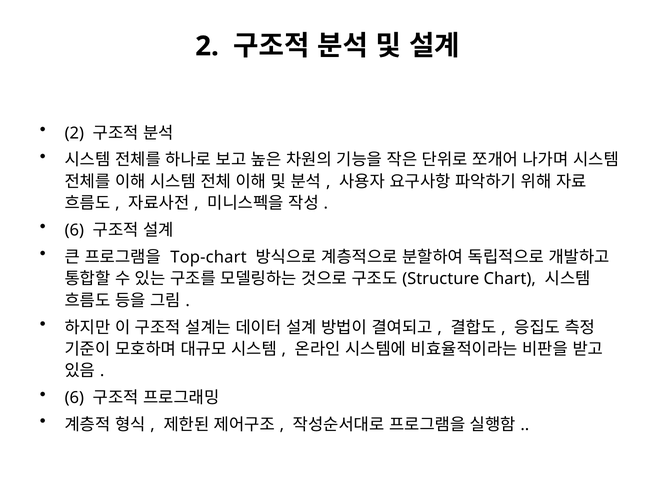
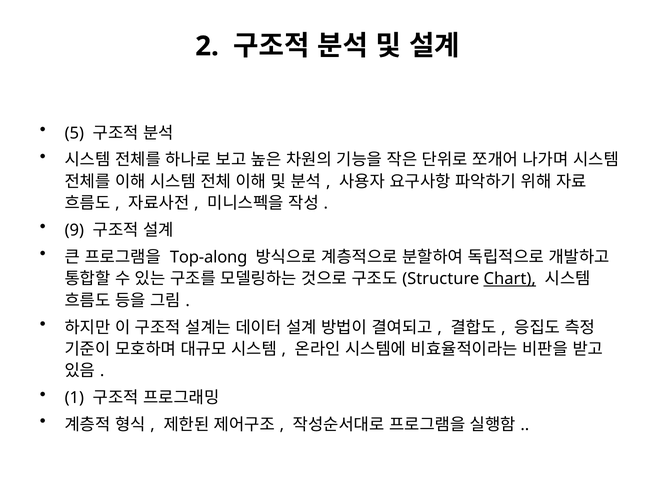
2: 2 -> 5 (74, 133)
6: 6 -> 9 (74, 230)
Top-chart: Top-chart -> Top-along (209, 257)
Chart underline: none -> present (510, 279)
6: 6 -> 1 (74, 398)
